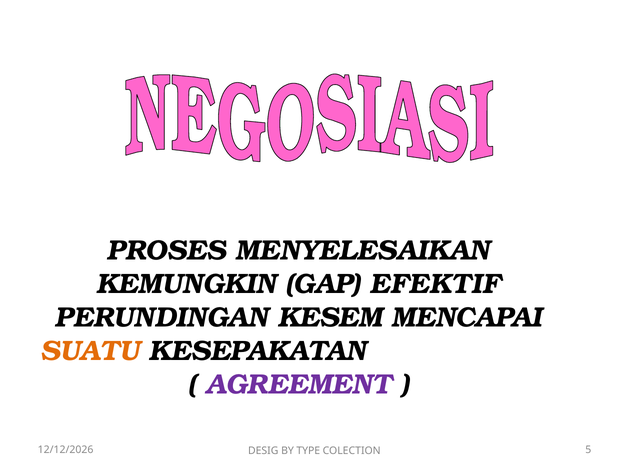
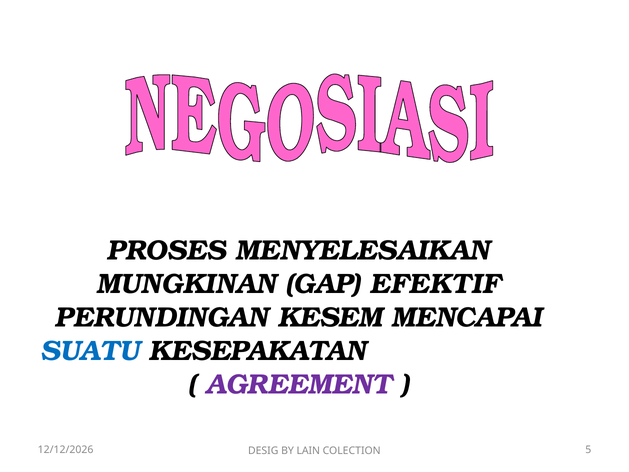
KEMUNGKIN: KEMUNGKIN -> MUNGKINAN (186, 284)
SUATU colour: orange -> blue (90, 351)
TYPE: TYPE -> LAIN (308, 451)
